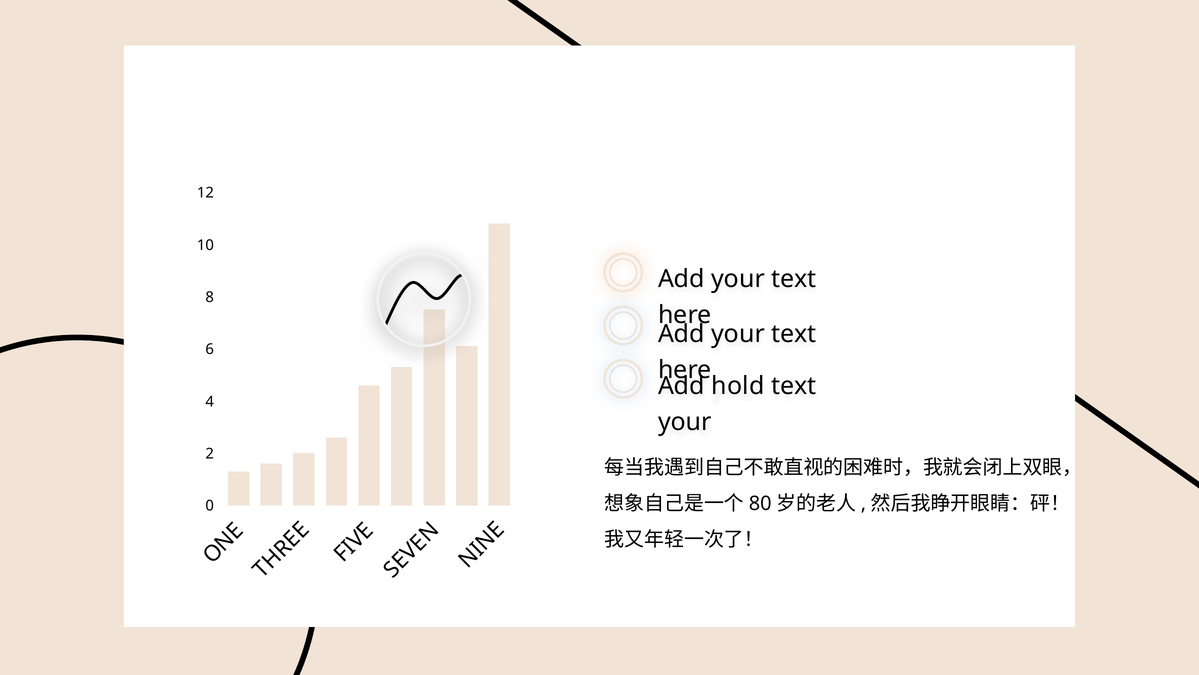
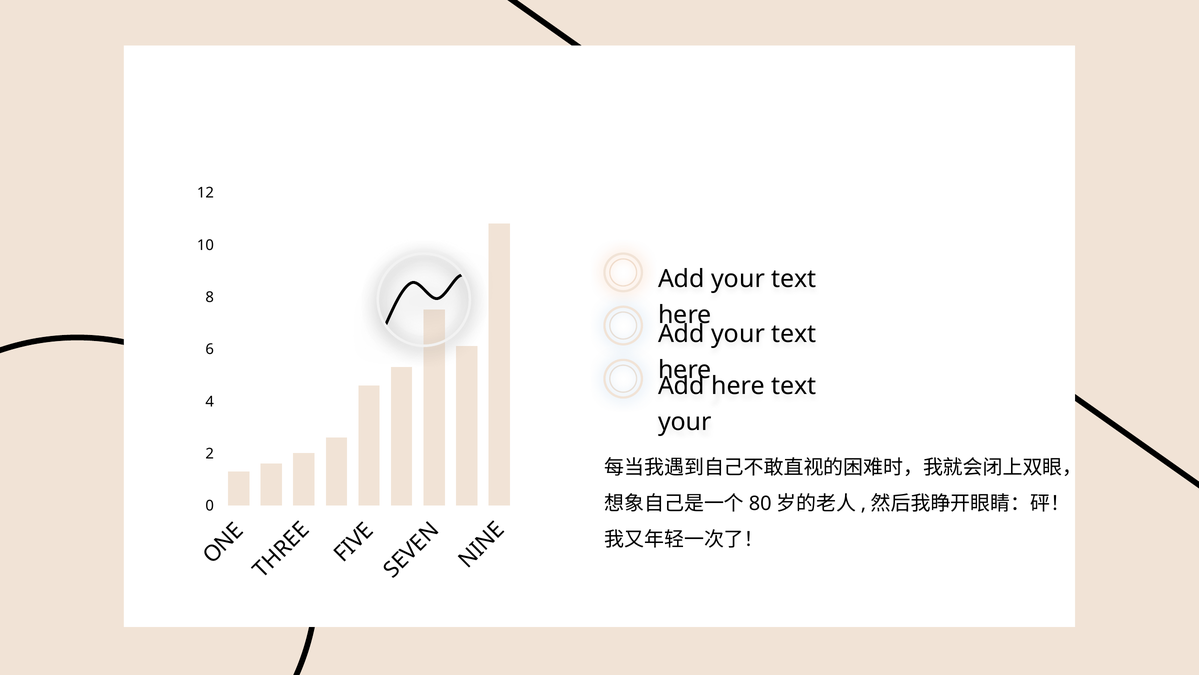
Add hold: hold -> here (738, 386)
